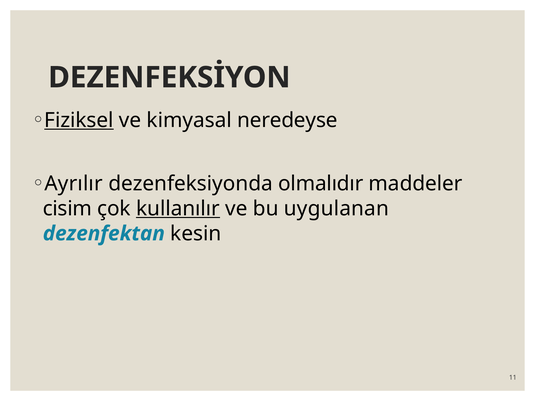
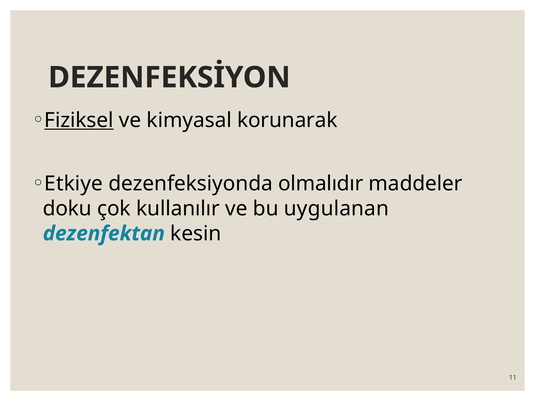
neredeyse: neredeyse -> korunarak (287, 120)
Ayrılır: Ayrılır -> Etkiye (74, 184)
cisim: cisim -> doku (67, 209)
kullanılır underline: present -> none (178, 209)
